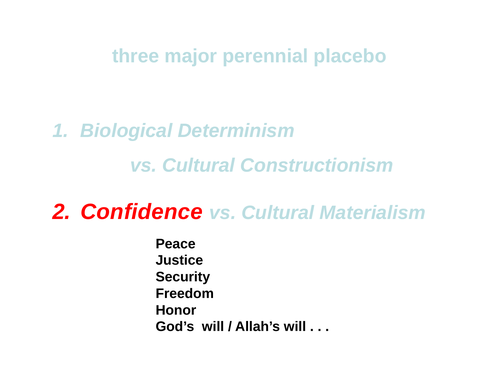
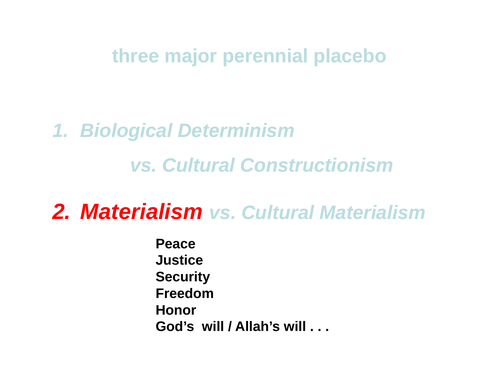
Confidence: Confidence -> Materialism (142, 212)
